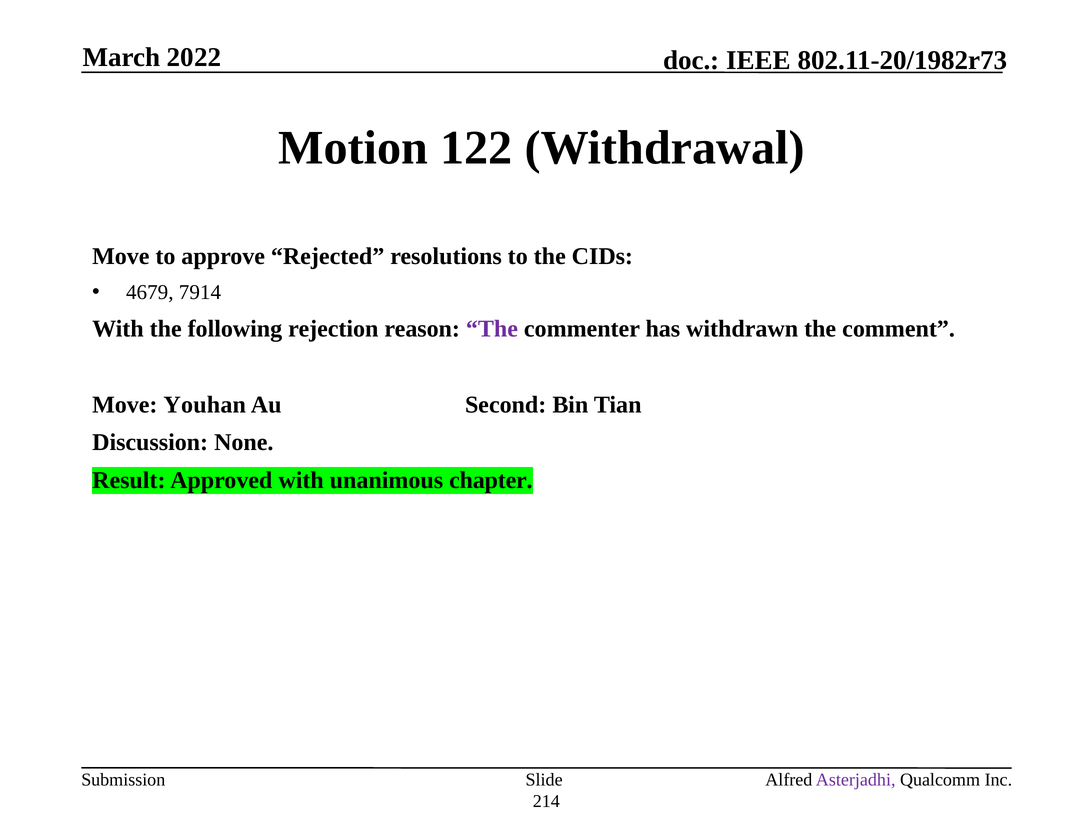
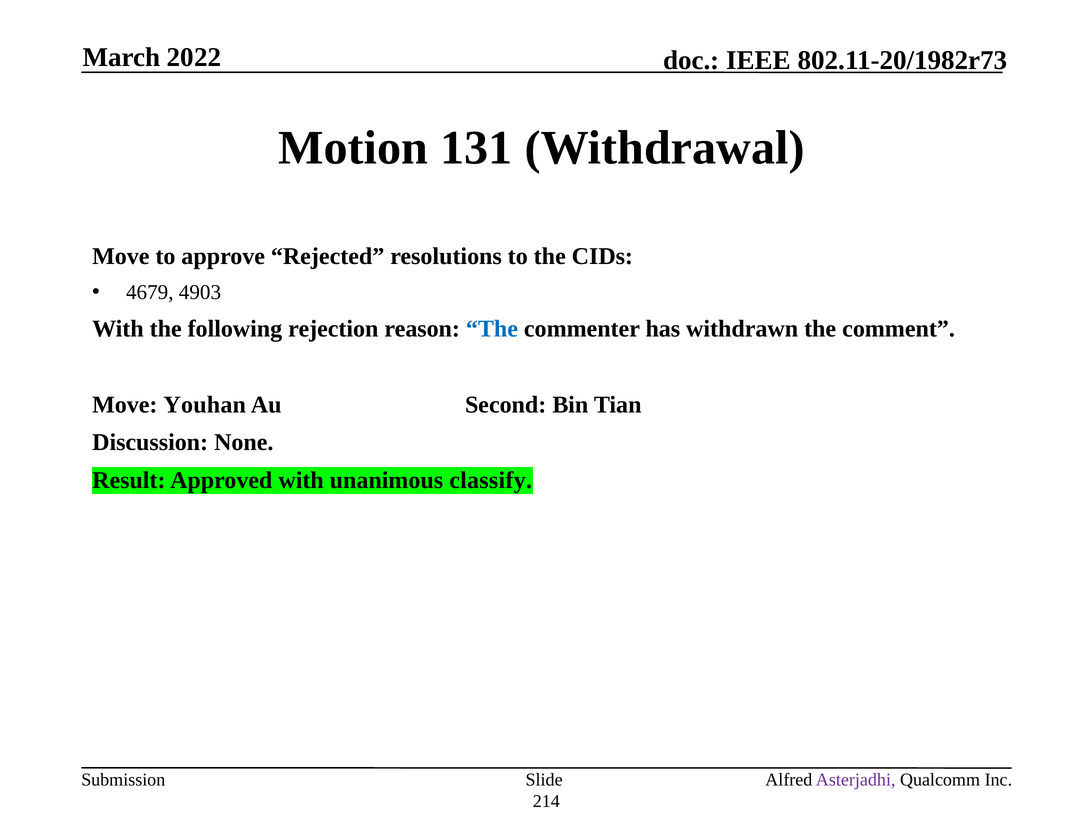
122: 122 -> 131 (476, 148)
7914: 7914 -> 4903 (200, 292)
The colour: purple -> blue (492, 329)
chapter: chapter -> classify (491, 480)
